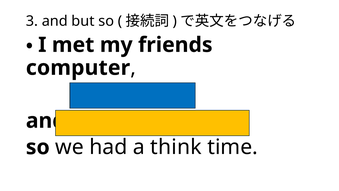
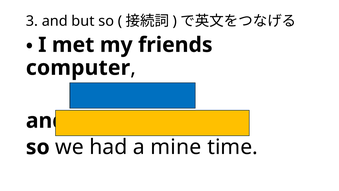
think: think -> mine (176, 147)
